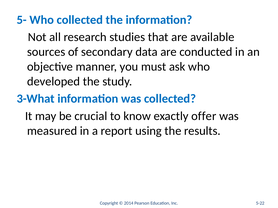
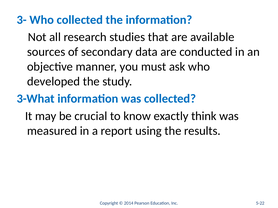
5-: 5- -> 3- (22, 20)
offer: offer -> think (204, 116)
